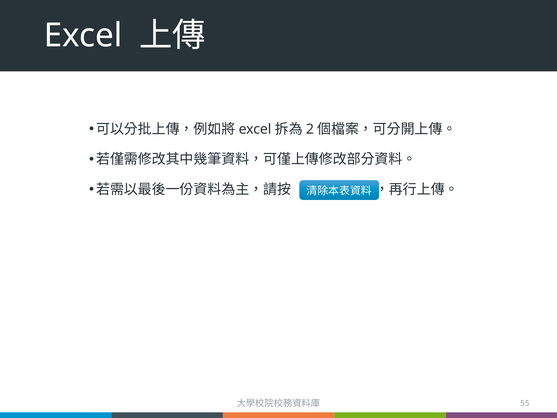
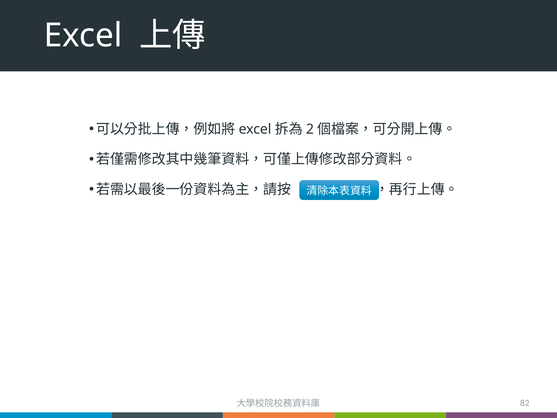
55: 55 -> 82 (525, 403)
